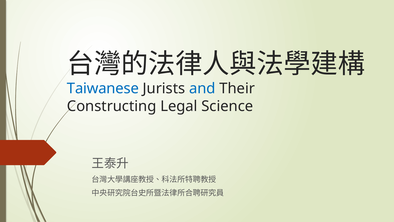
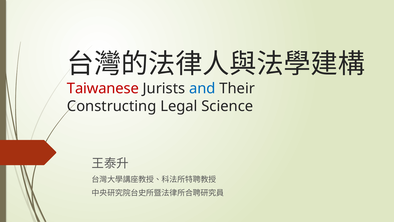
Taiwanese colour: blue -> red (103, 88)
